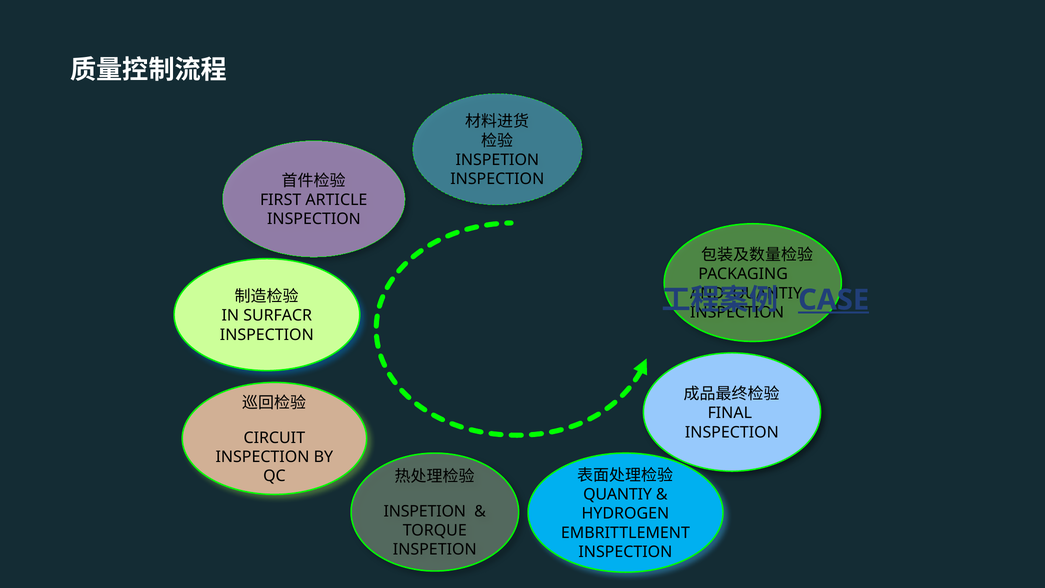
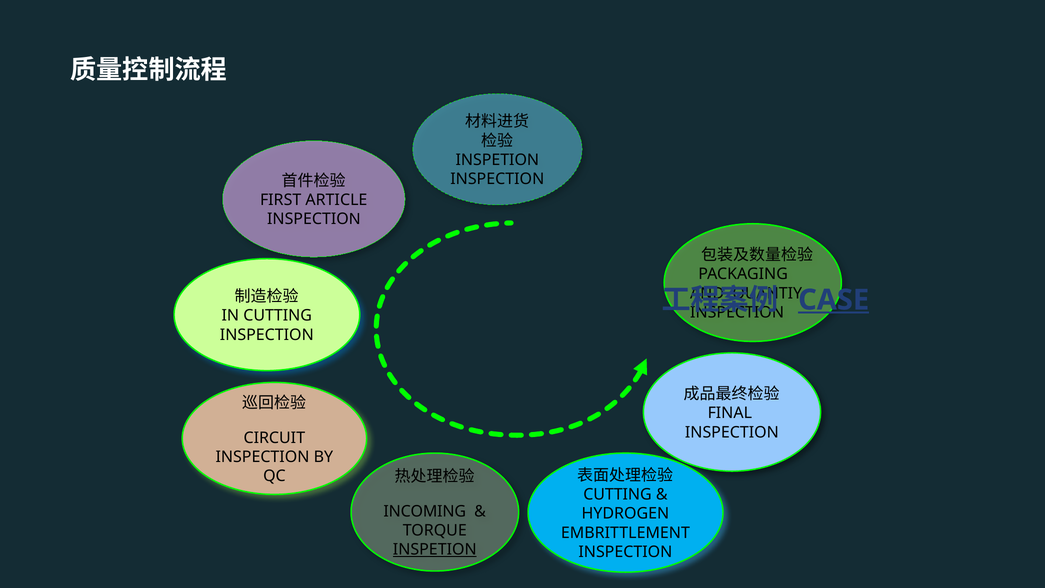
IN SURFACR: SURFACR -> CUTTING (278, 316)
QUANTIY: QUANTIY -> CUTTING (617, 494)
INSPETION: INSPETION -> INCOMING (425, 511)
INSPETION underline: none -> present (435, 550)
